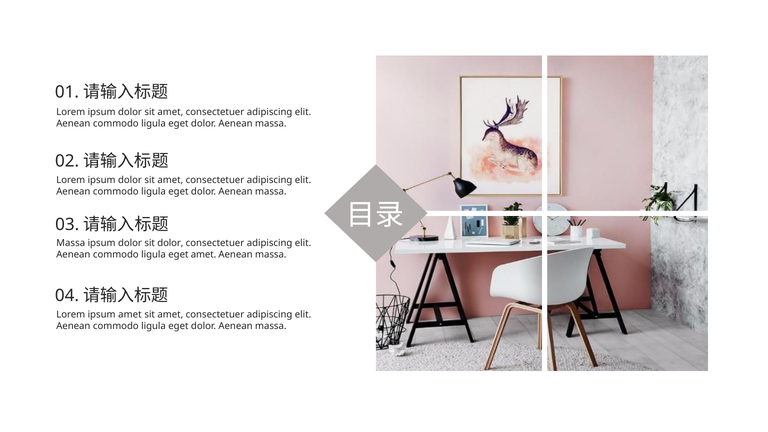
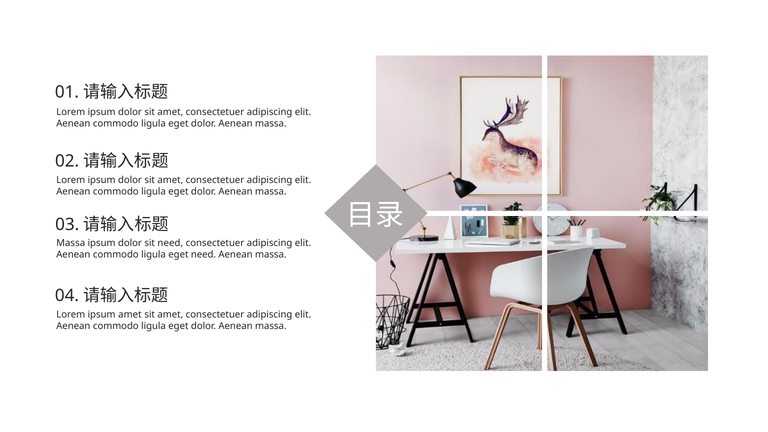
sit dolor: dolor -> need (170, 243)
eget amet: amet -> need (203, 255)
